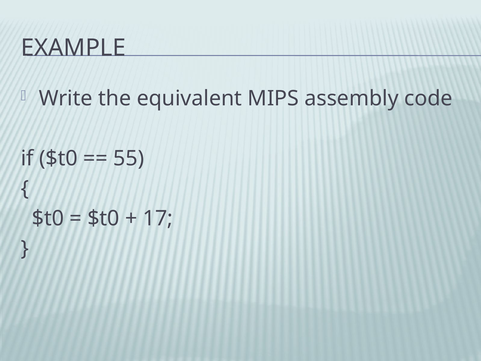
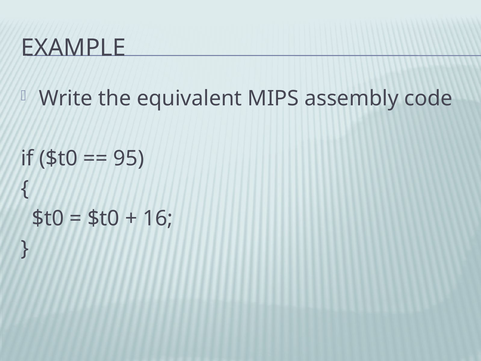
55: 55 -> 95 (129, 158)
17: 17 -> 16 (158, 218)
